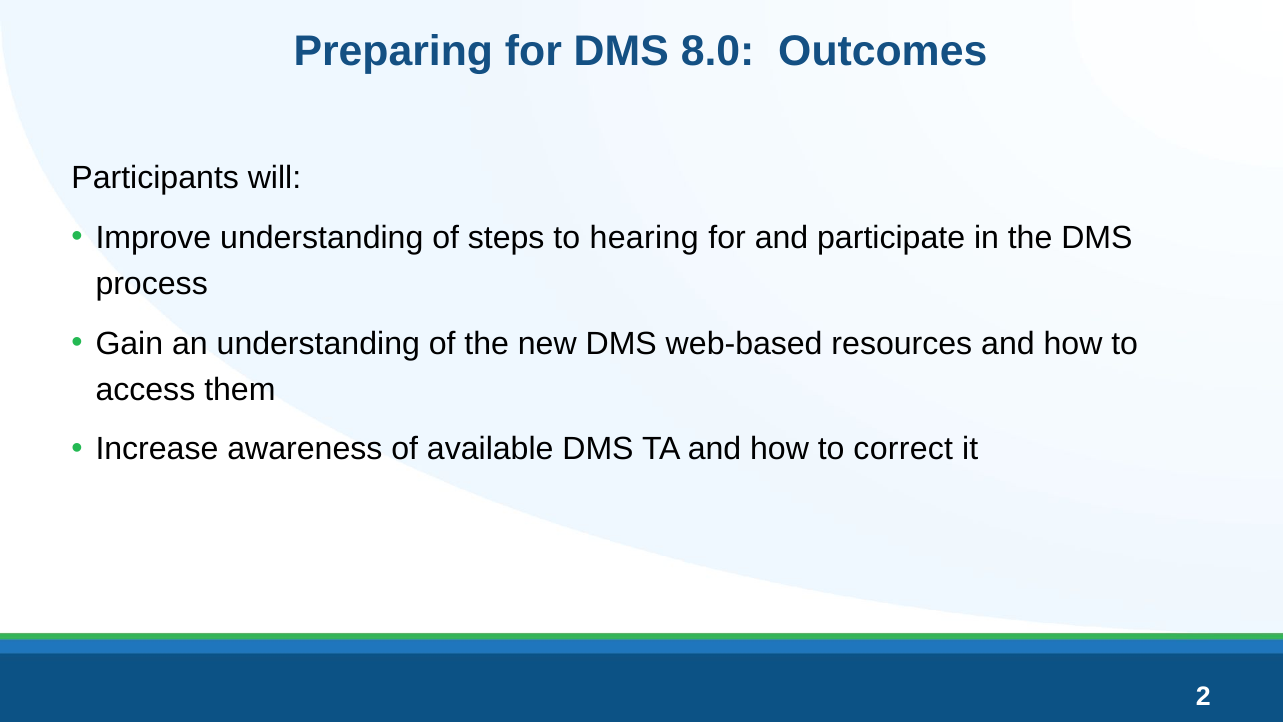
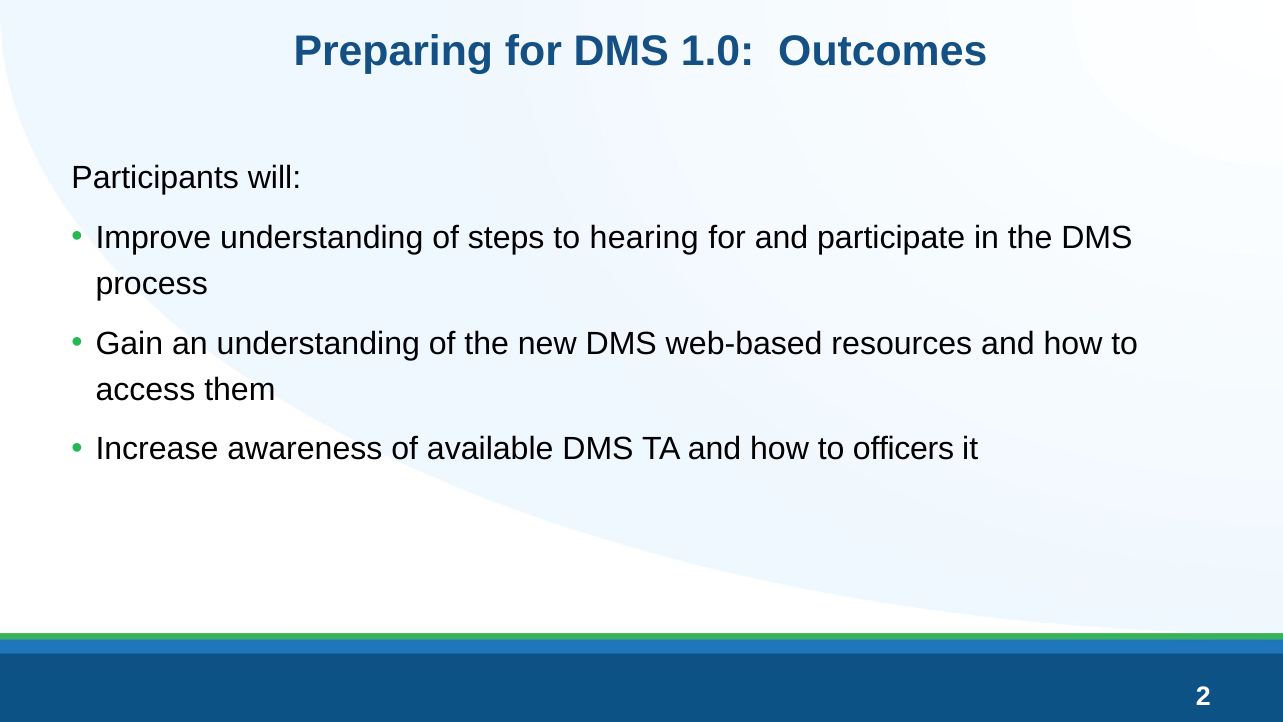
8.0: 8.0 -> 1.0 (718, 52)
correct: correct -> officers (904, 449)
